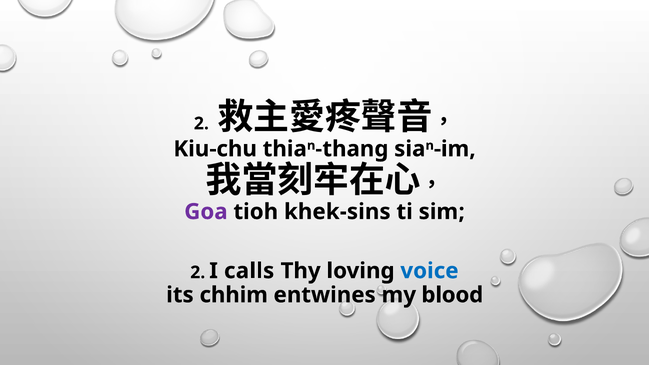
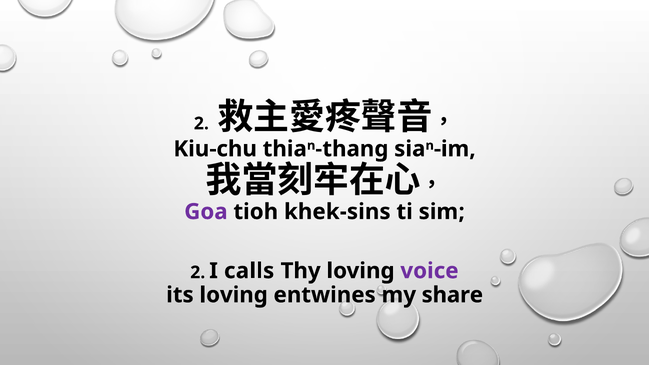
voice colour: blue -> purple (429, 271)
its chhim: chhim -> loving (234, 295)
blood: blood -> share (452, 295)
